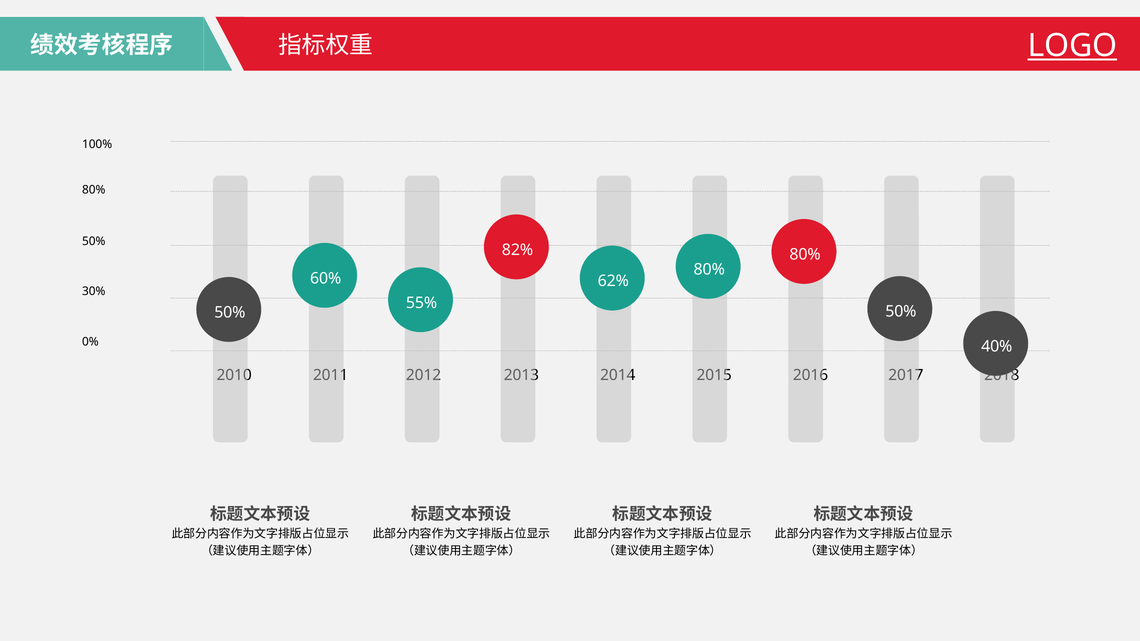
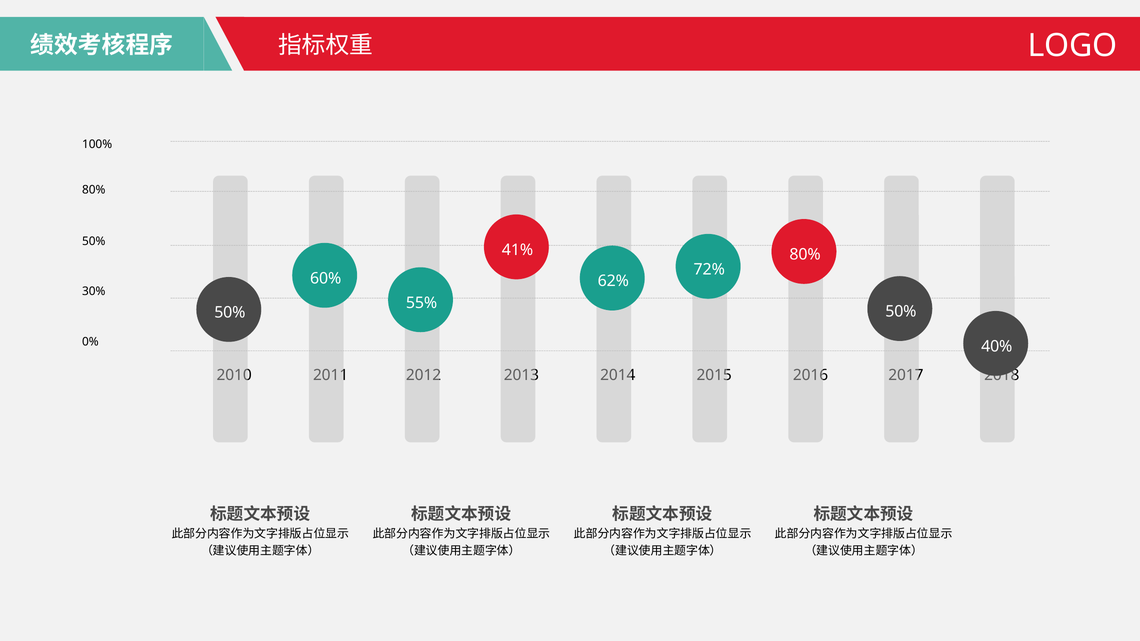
LOGO underline: present -> none (1072, 46)
82%: 82% -> 41% (517, 250)
80%: 80% -> 72% (709, 270)
